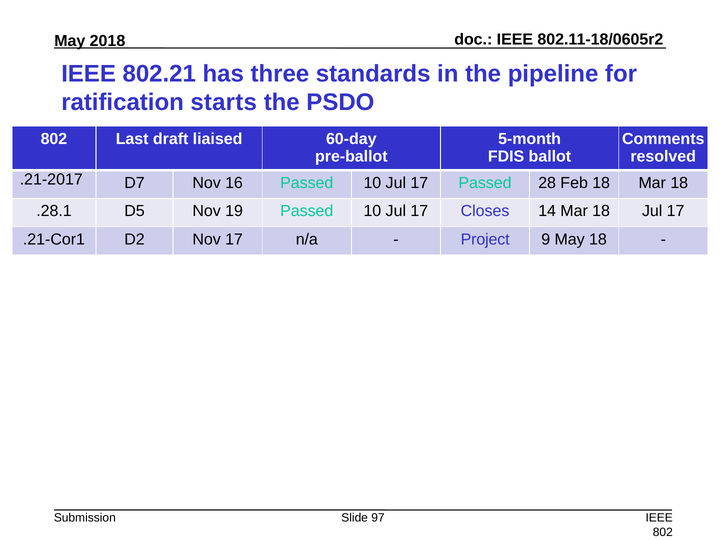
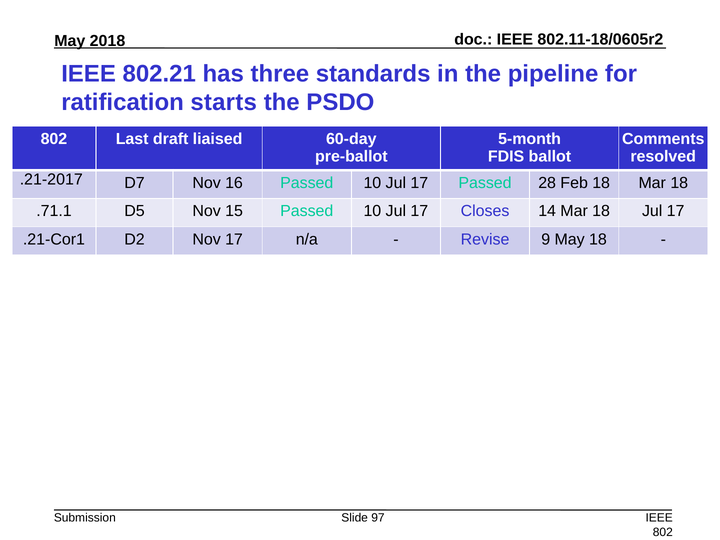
.28.1: .28.1 -> .71.1 (54, 211)
19: 19 -> 15 (234, 211)
Project: Project -> Revise (485, 239)
